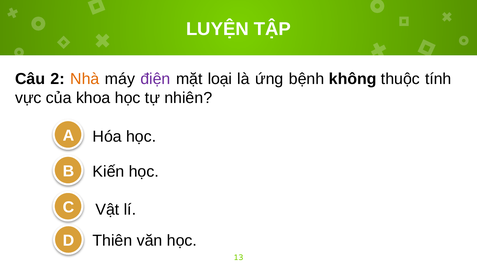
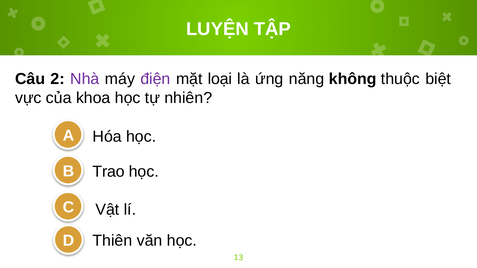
Nhà colour: orange -> purple (85, 79)
bệnh: bệnh -> năng (307, 79)
tính: tính -> biệt (438, 79)
Kiến: Kiến -> Trao (109, 172)
